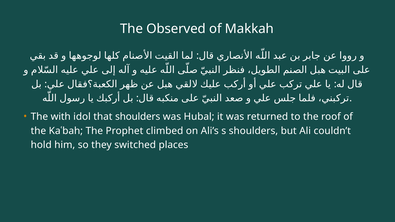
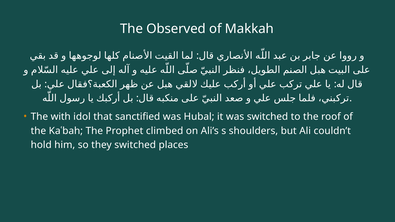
that shoulders: shoulders -> sanctified (138, 117)
was returned: returned -> switched (267, 117)
